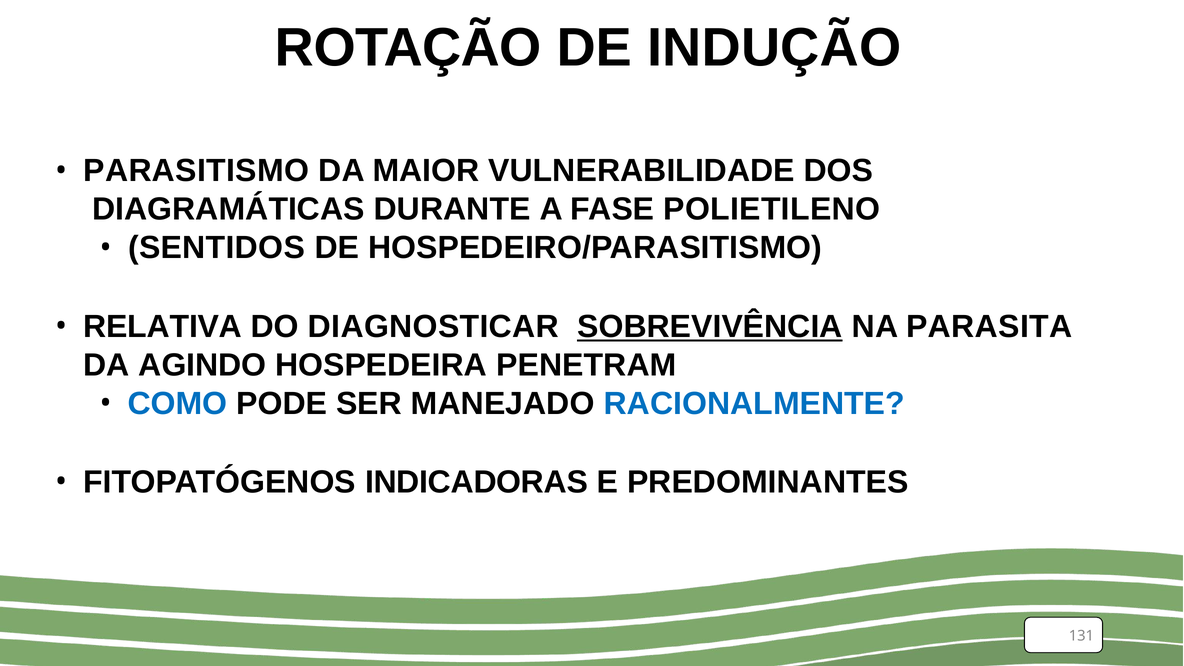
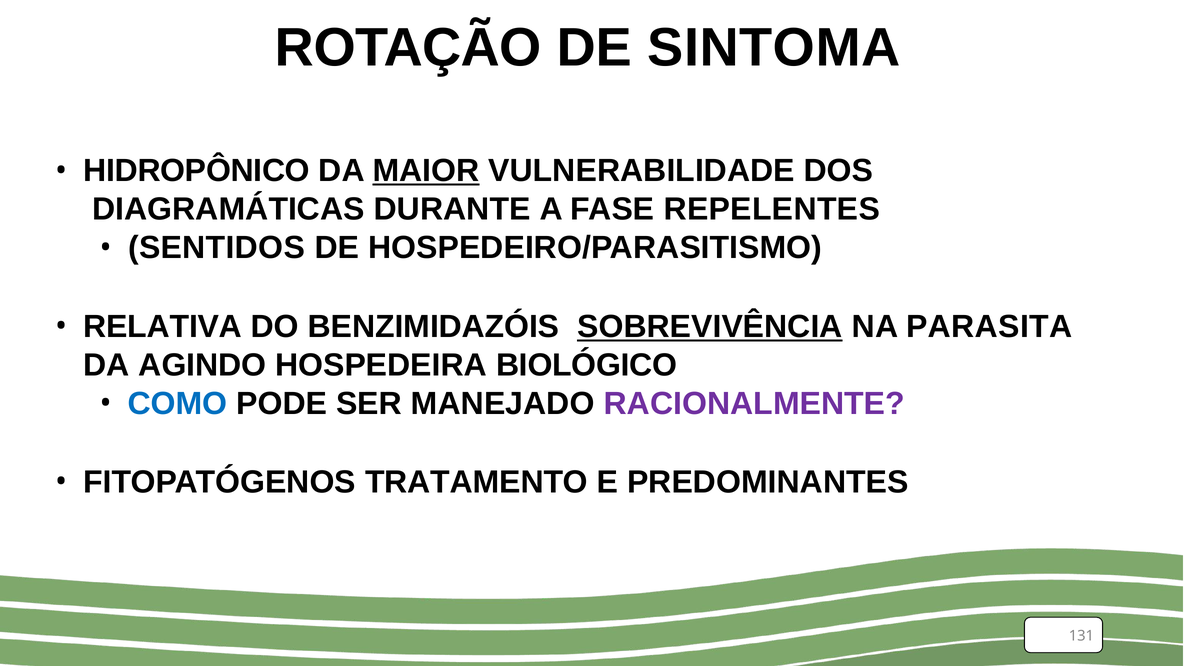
INDUÇÃO: INDUÇÃO -> SINTOMA (774, 48)
PARASITISMO: PARASITISMO -> HIDROPÔNICO (197, 171)
MAIOR underline: none -> present (426, 171)
POLIETILENO: POLIETILENO -> REPELENTES (772, 209)
DIAGNOSTICAR: DIAGNOSTICAR -> BENZIMIDAZÓIS (434, 327)
PENETRAM: PENETRAM -> BIOLÓGICO (587, 365)
RACIONALMENTE colour: blue -> purple (754, 403)
INDICADORAS: INDICADORAS -> TRATAMENTO (476, 482)
